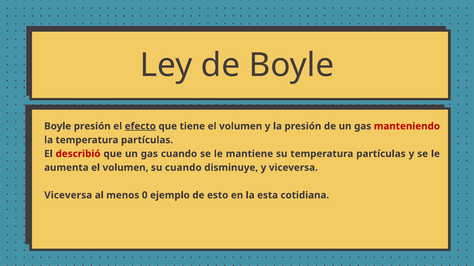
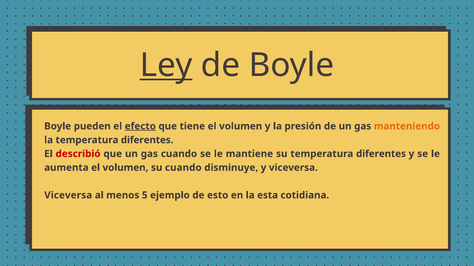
Ley underline: none -> present (166, 65)
Boyle presión: presión -> pueden (92, 126)
manteniendo colour: red -> orange (407, 126)
la temperatura partículas: partículas -> diferentes (147, 140)
su temperatura partículas: partículas -> diferentes (381, 154)
0: 0 -> 5 (145, 196)
